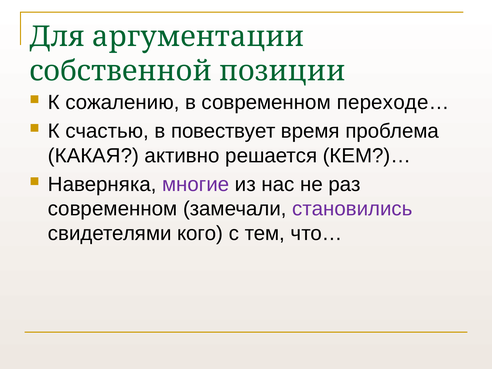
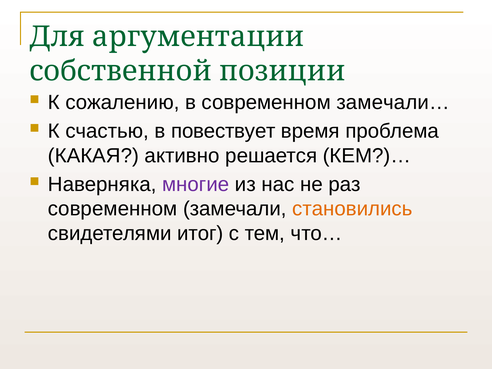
переходе…: переходе… -> замечали… (393, 102)
становились colour: purple -> orange (352, 209)
кого: кого -> итог (200, 234)
